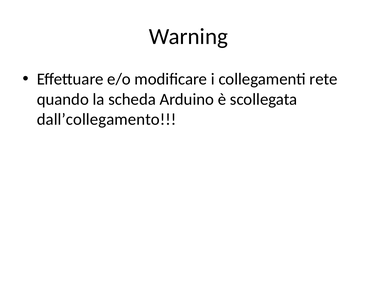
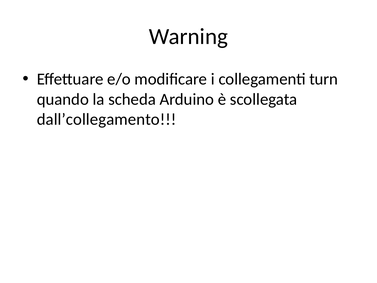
rete: rete -> turn (324, 79)
